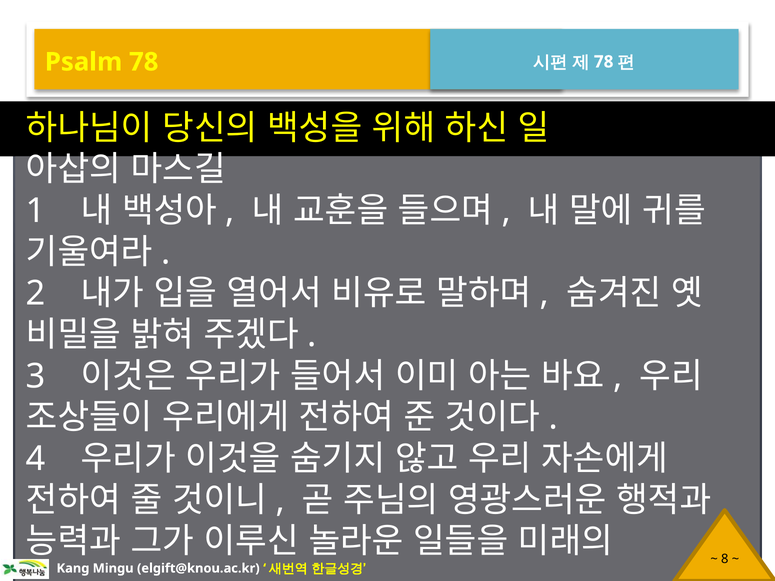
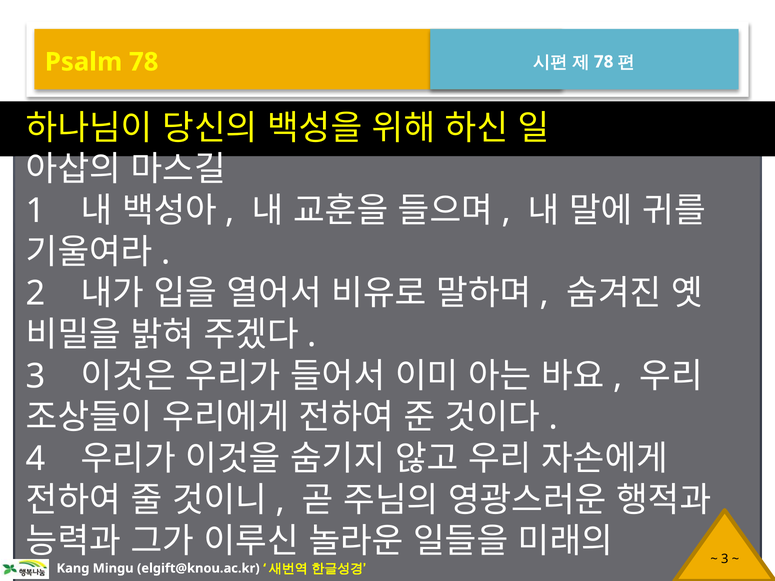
8: 8 -> 3 (725, 559)
